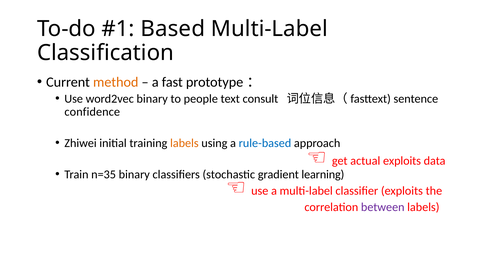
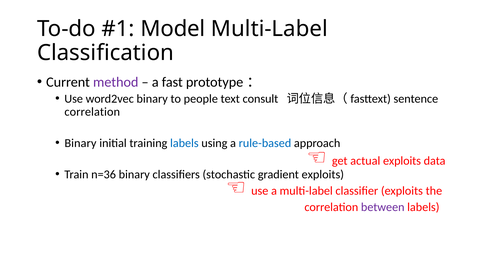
Based: Based -> Model (173, 29)
method colour: orange -> purple (116, 82)
confidence: confidence -> correlation (92, 112)
Zhiwei: Zhiwei -> Binary (80, 143)
labels colour: orange -> blue (184, 143)
n=35: n=35 -> n=36 (104, 175)
gradient learning: learning -> exploits (323, 175)
